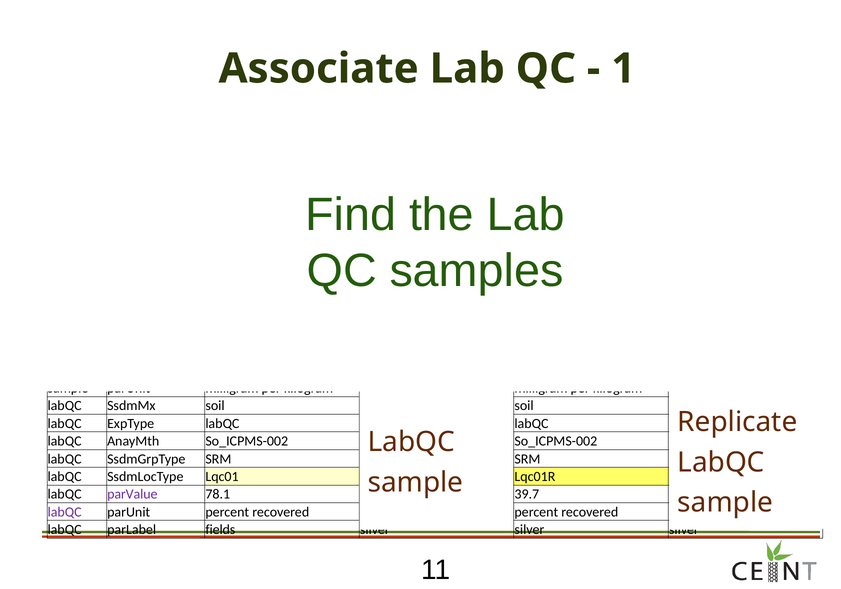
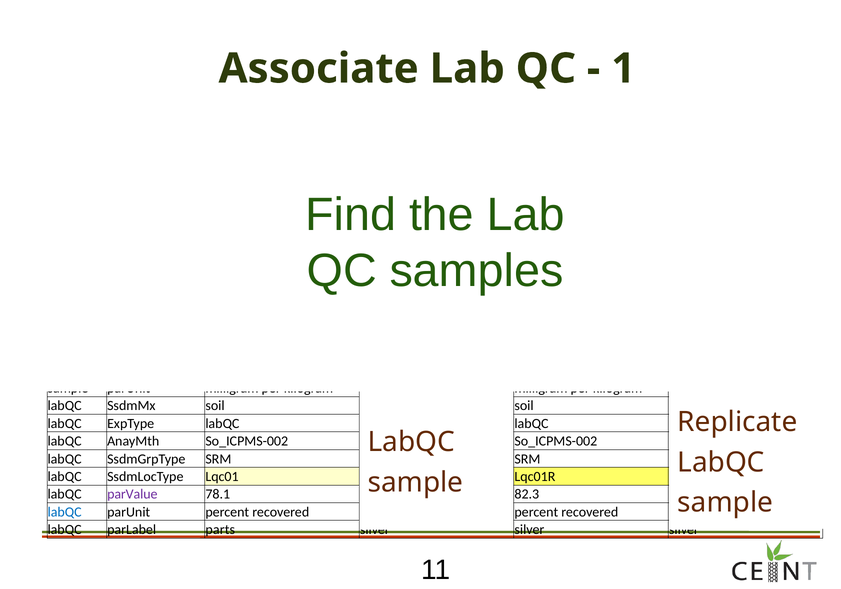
39.7: 39.7 -> 82.3 (527, 494)
labQC colour: purple -> blue (65, 512)
fields: fields -> parts (220, 529)
